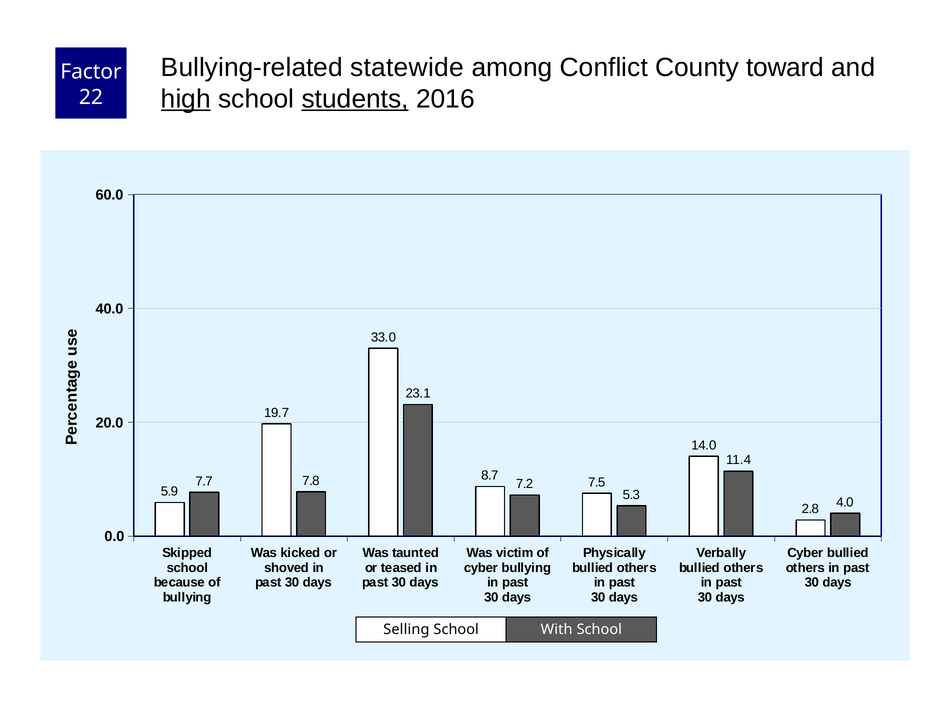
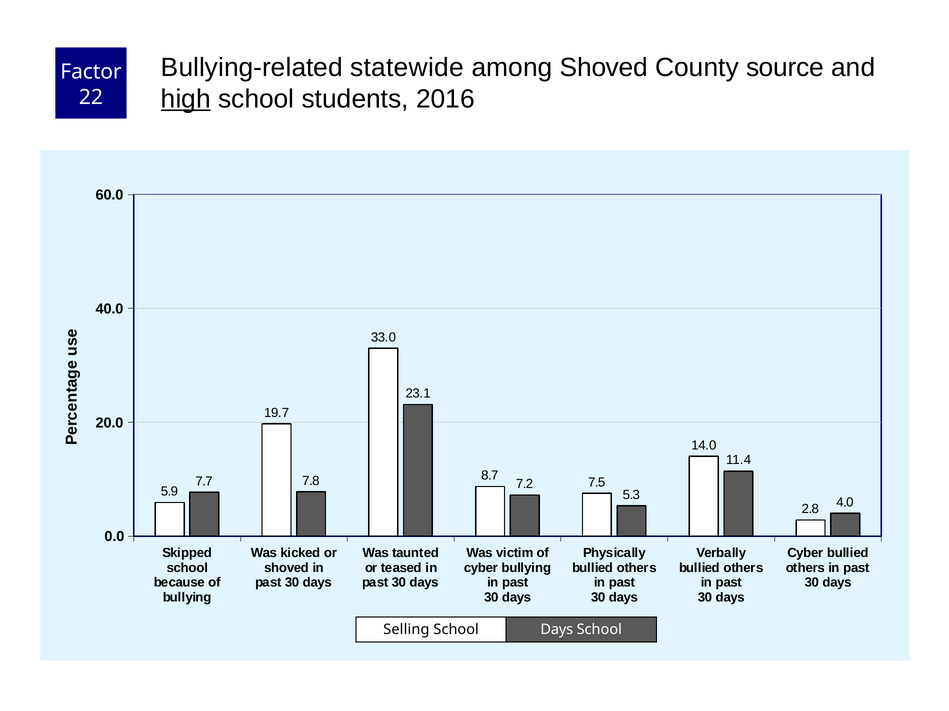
among Conflict: Conflict -> Shoved (604, 68)
toward: toward -> source (785, 68)
students underline: present -> none (355, 99)
School With: With -> Days (557, 630)
